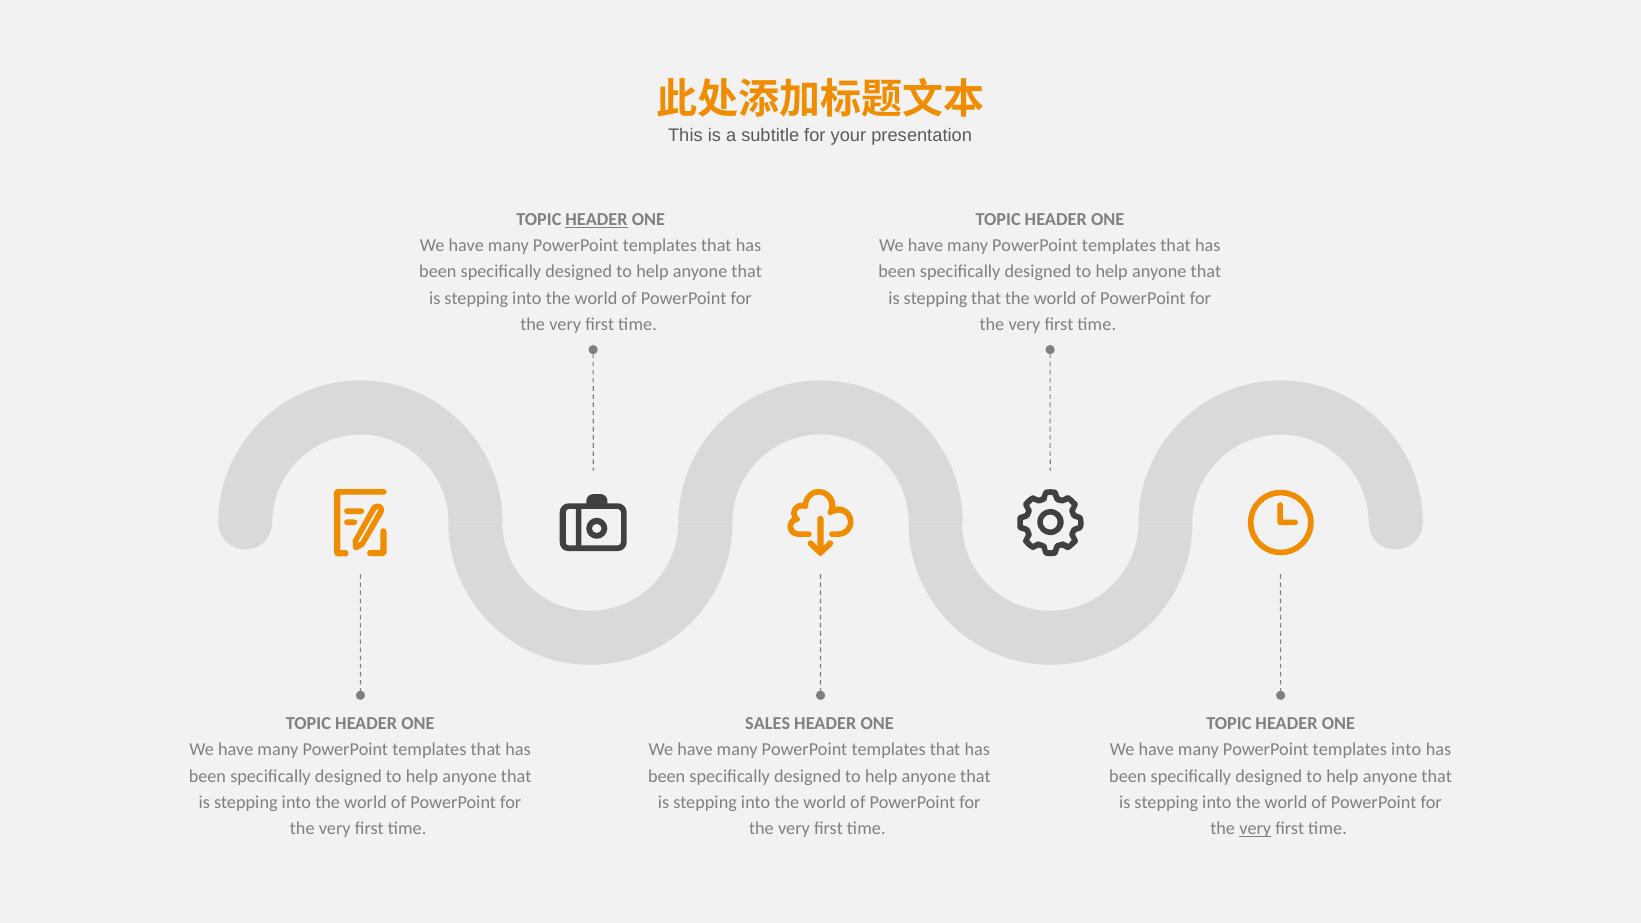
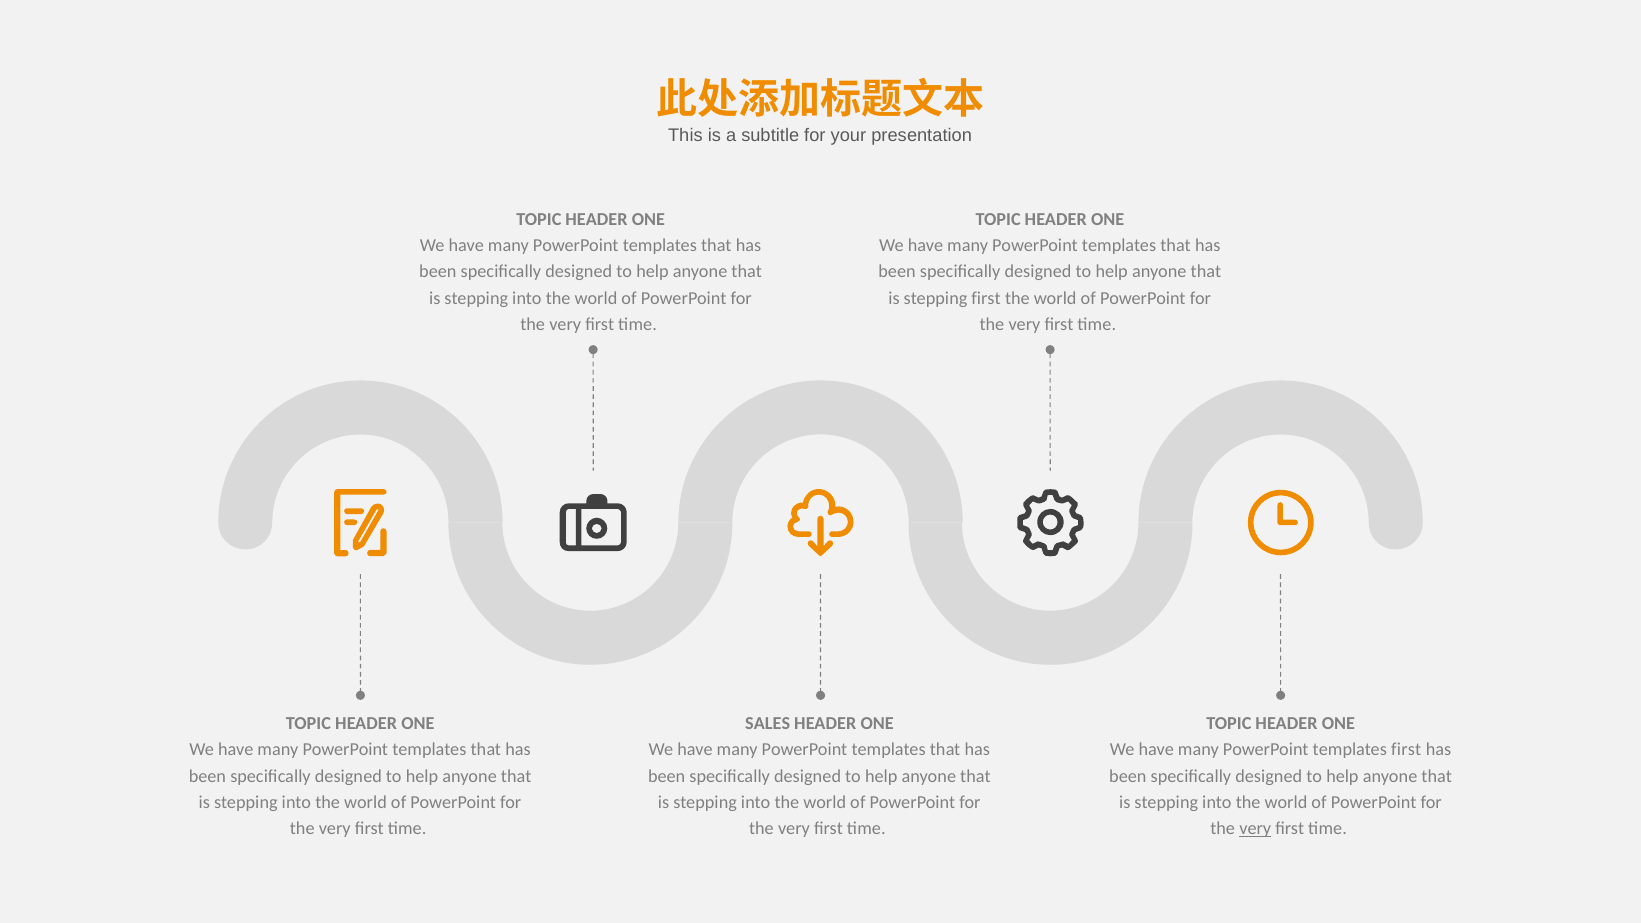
HEADER underline: present -> none (597, 219)
stepping that: that -> first (986, 298)
templates into: into -> first (1406, 750)
